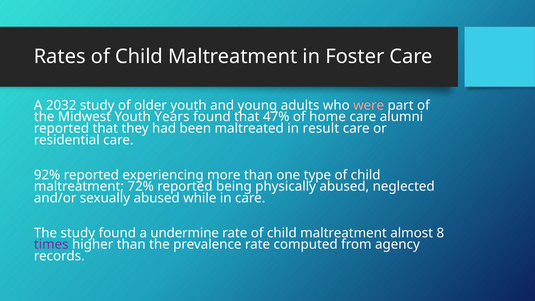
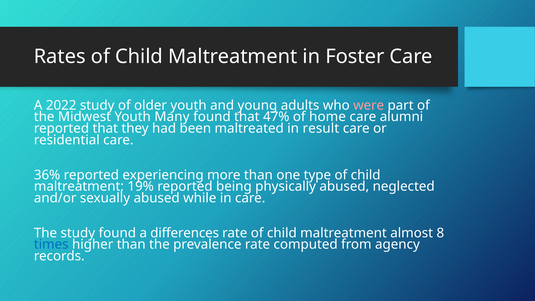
2032: 2032 -> 2022 (61, 105)
Years: Years -> Many (172, 117)
92%: 92% -> 36% (47, 175)
72%: 72% -> 19% (141, 186)
undermine: undermine -> differences (185, 233)
times colour: purple -> blue (51, 245)
